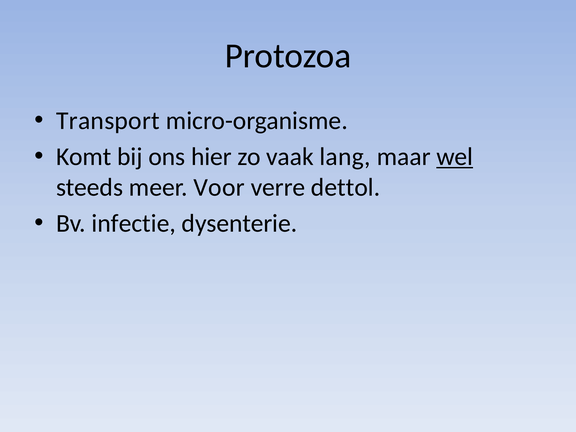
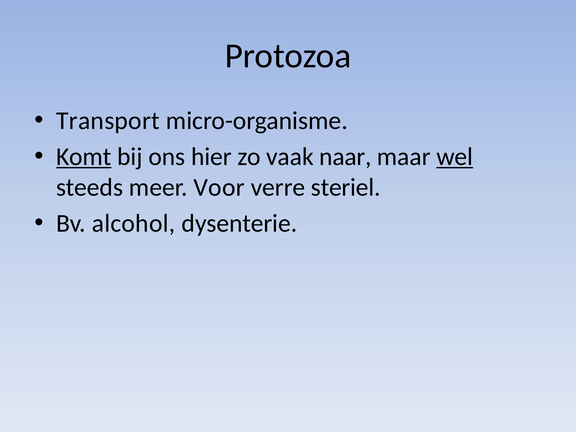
Komt underline: none -> present (84, 157)
lang: lang -> naar (345, 157)
dettol: dettol -> steriel (346, 187)
infectie: infectie -> alcohol (134, 223)
